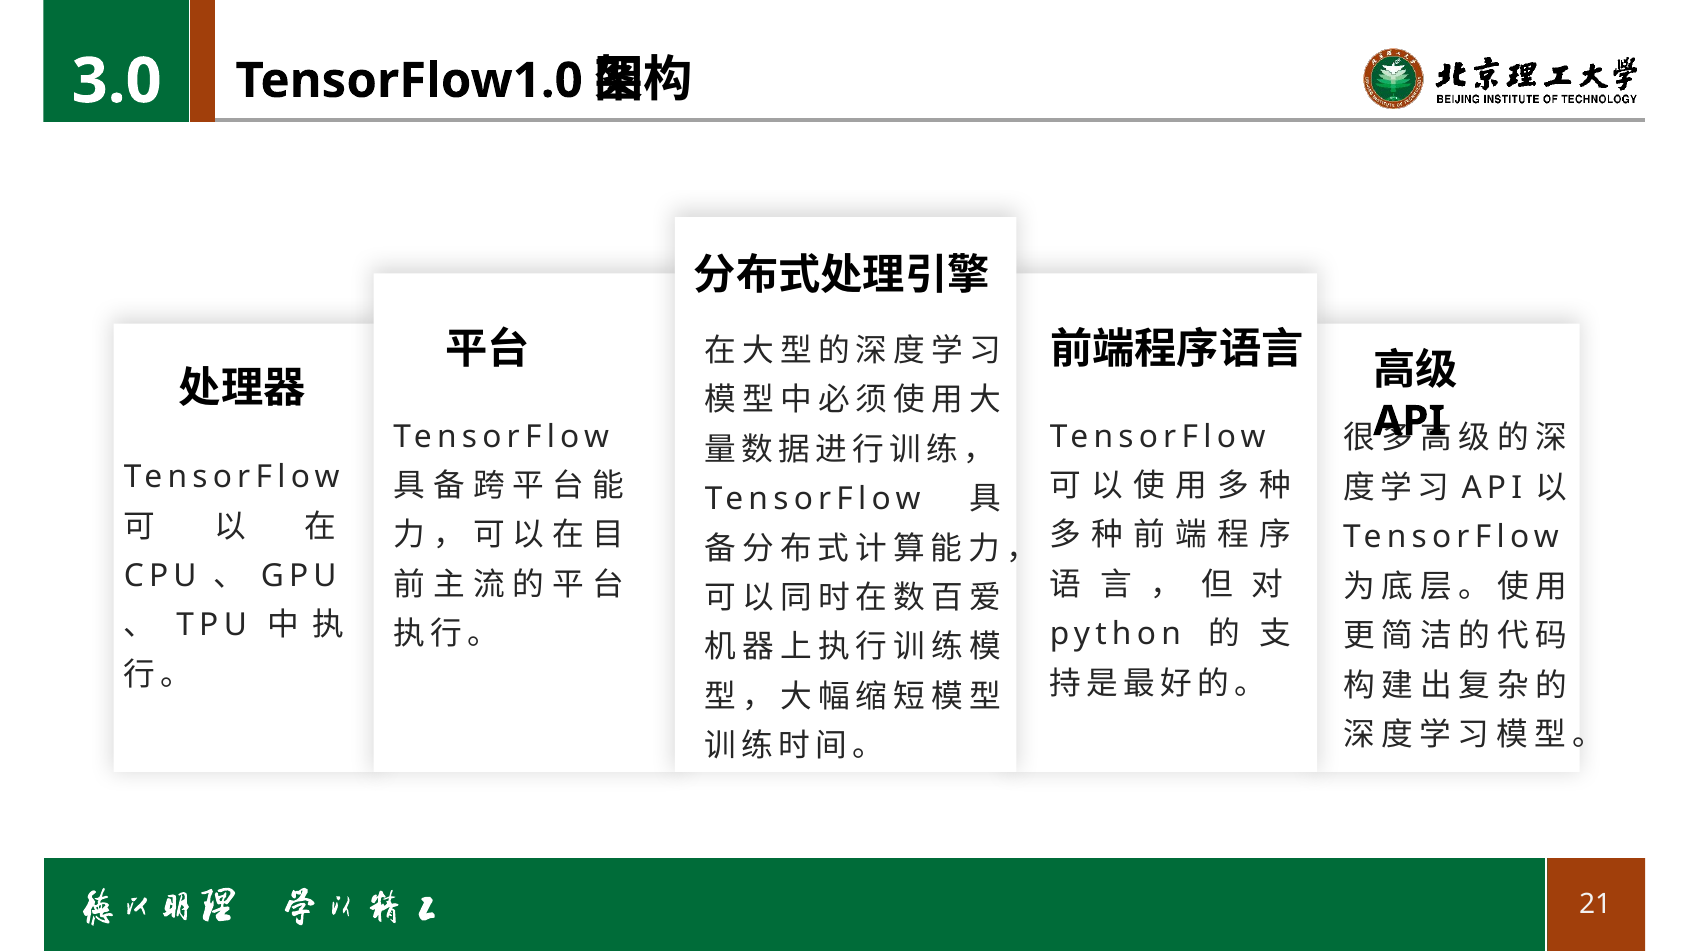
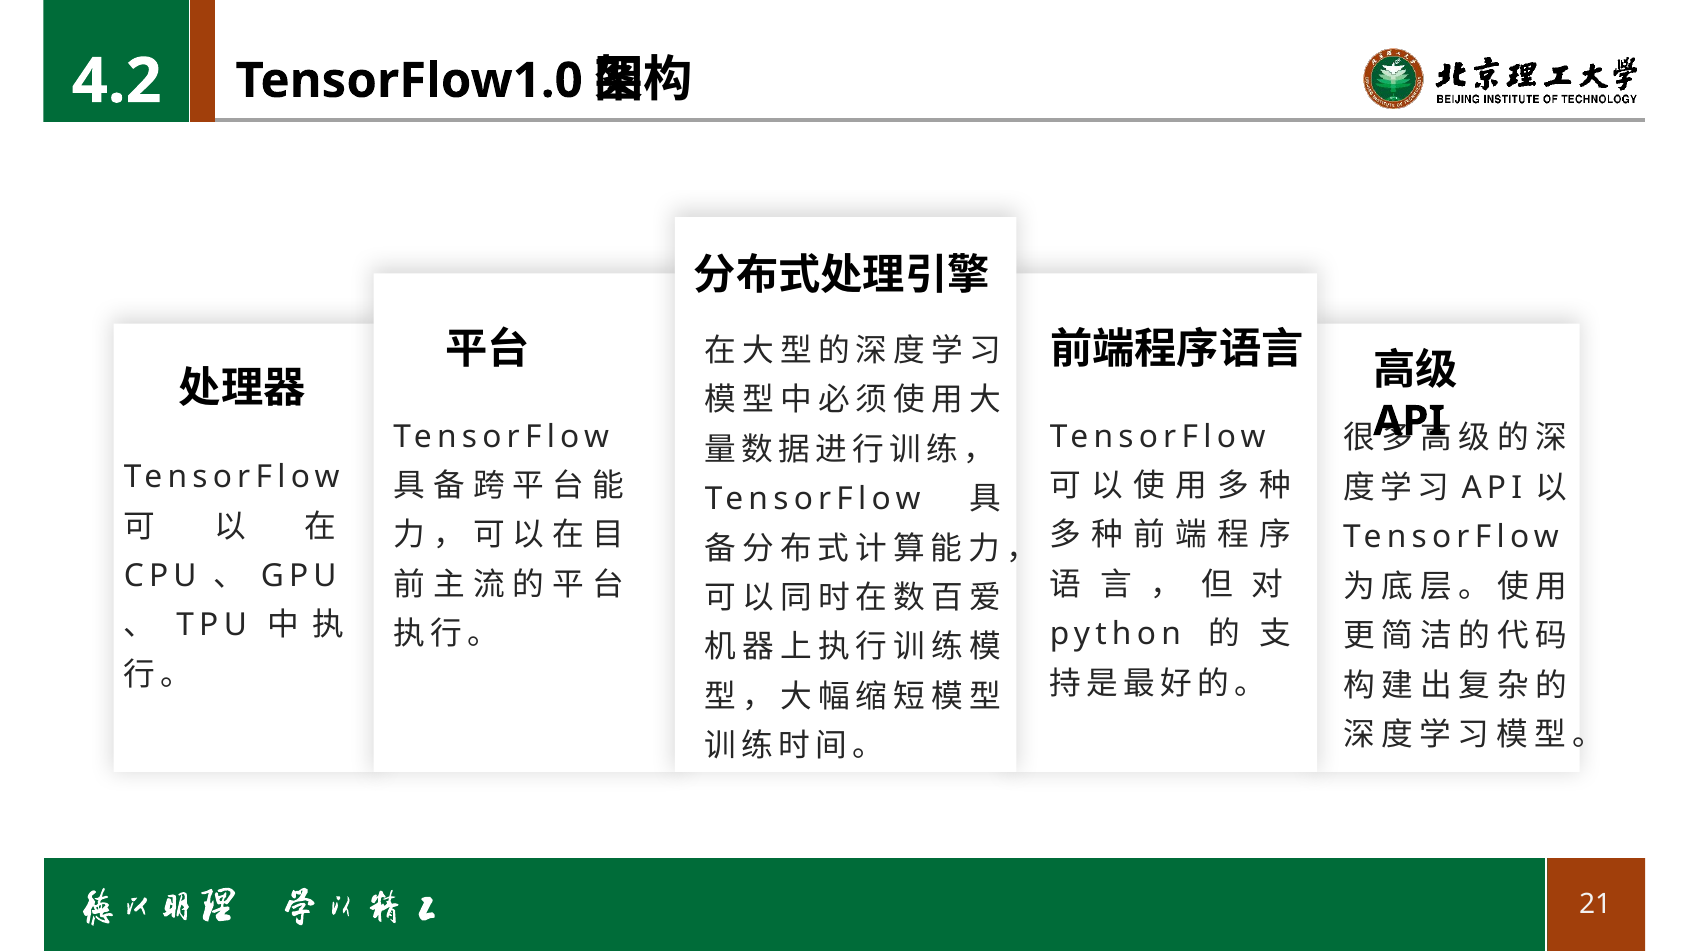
3.0: 3.0 -> 4.2 (117, 81)
